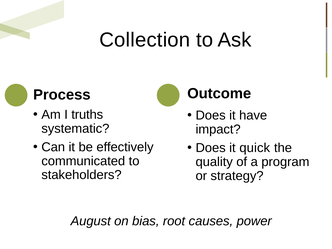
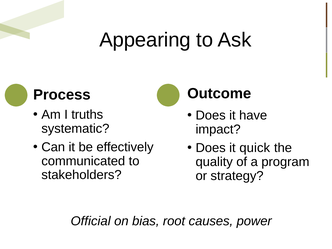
Collection: Collection -> Appearing (145, 40)
August: August -> Official (91, 221)
